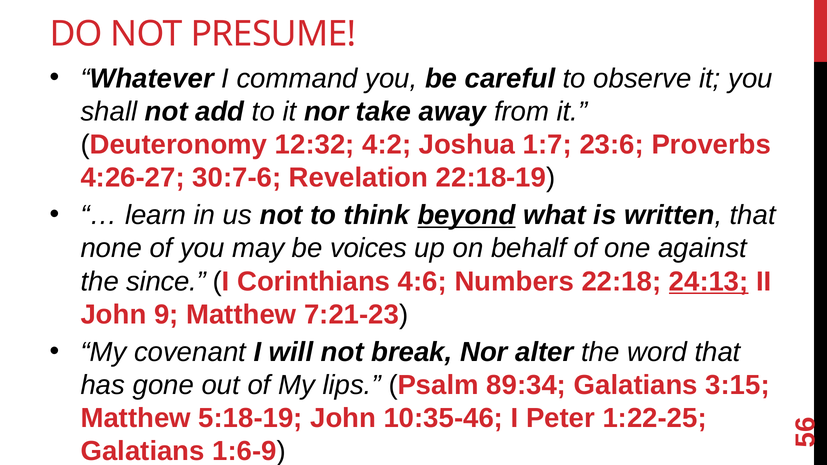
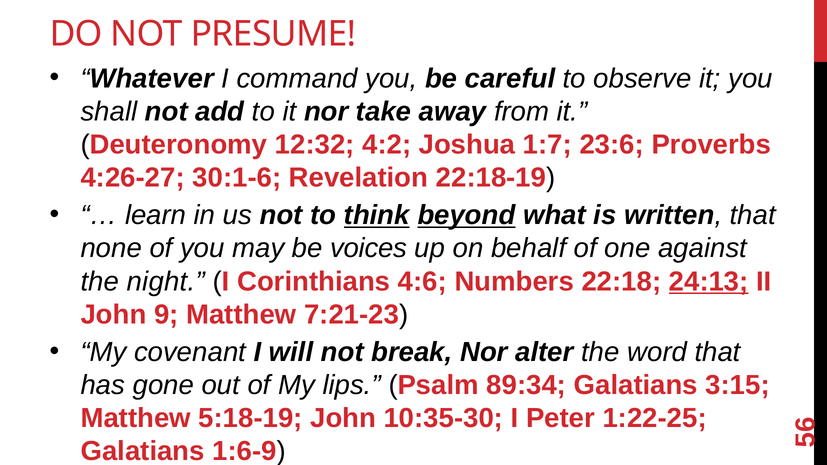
30:7-6: 30:7-6 -> 30:1-6 (237, 178)
think underline: none -> present (377, 215)
since: since -> night (166, 282)
10:35-46: 10:35-46 -> 10:35-30 (443, 418)
